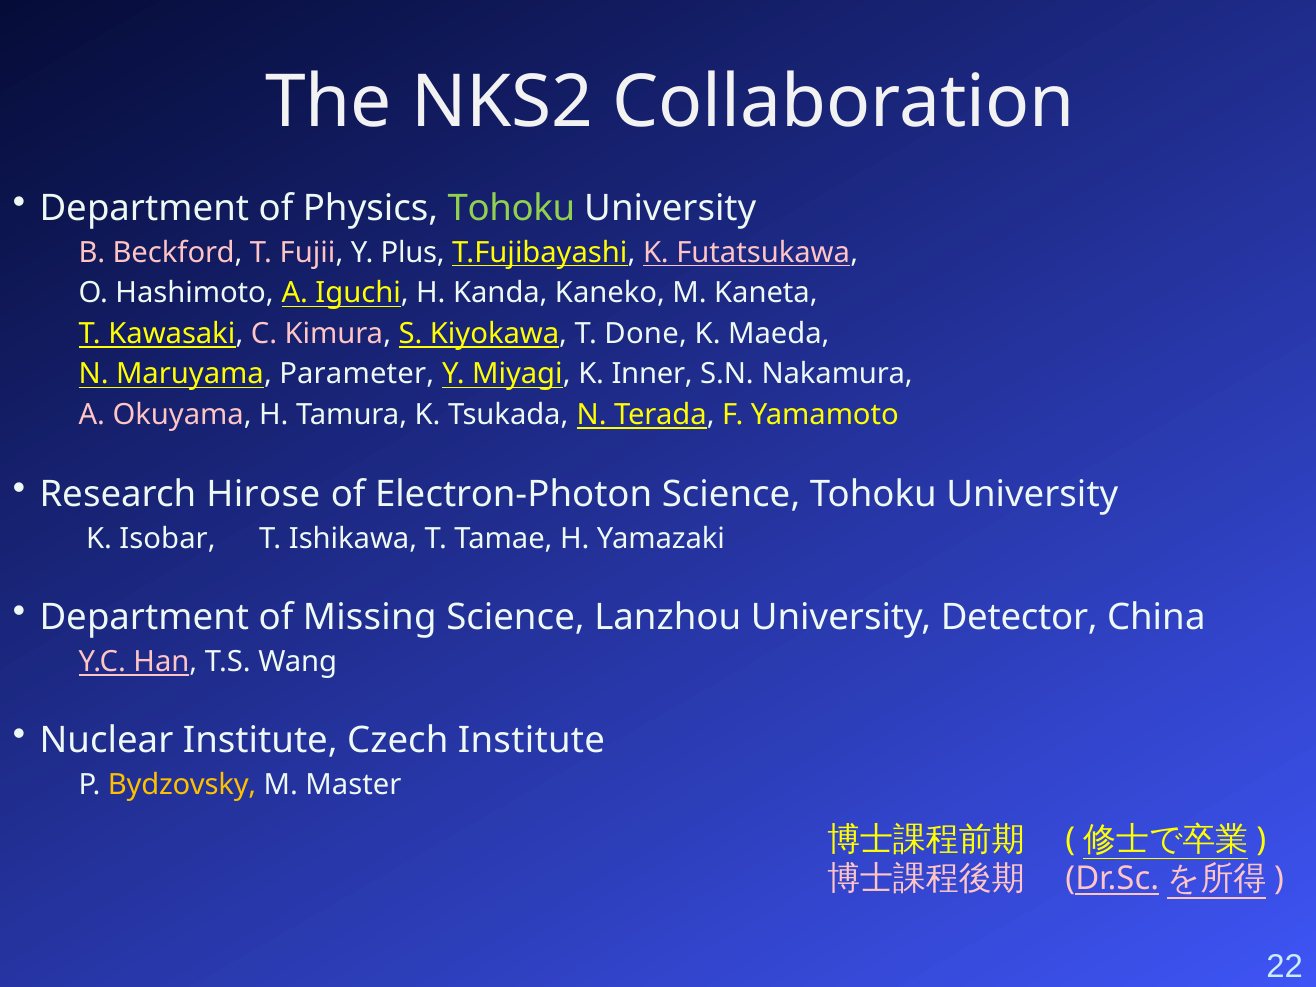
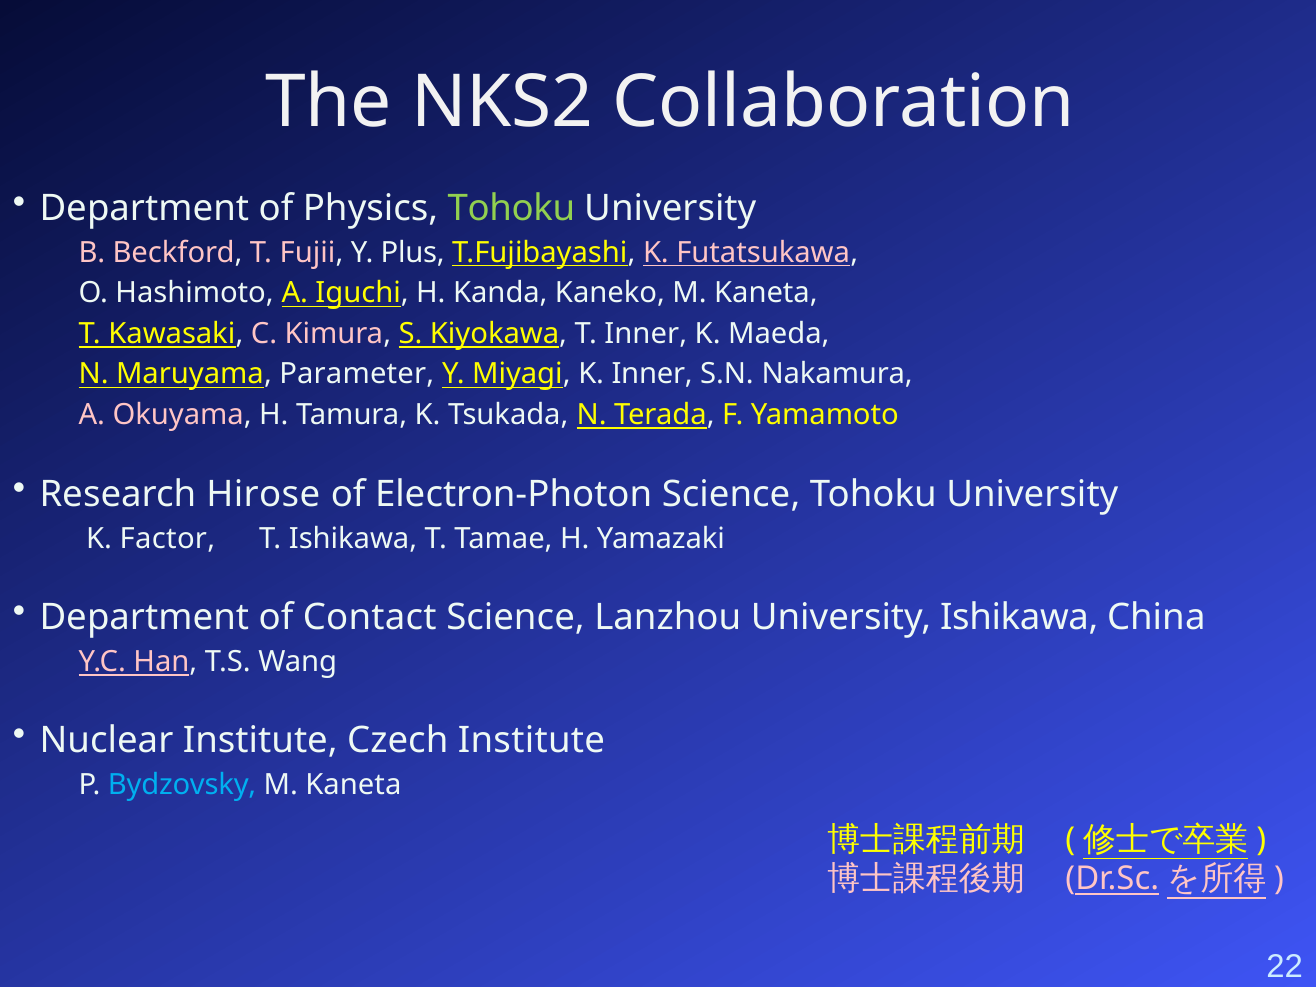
T Done: Done -> Inner (646, 334)
Isobar: Isobar -> Factor (167, 539)
Missing: Missing -> Contact (370, 617)
University Detector: Detector -> Ishikawa (1019, 617)
Bydzovsky colour: yellow -> light blue (182, 785)
Master: Master -> Kaneta (353, 785)
